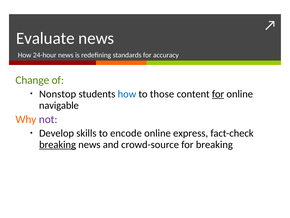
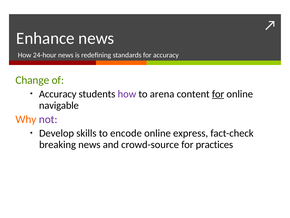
Evaluate: Evaluate -> Enhance (45, 38)
Nonstop: Nonstop -> Accuracy (58, 94)
how colour: blue -> purple (127, 94)
those: those -> arena (162, 94)
breaking underline: present -> none (58, 144)
for breaking: breaking -> practices (214, 144)
